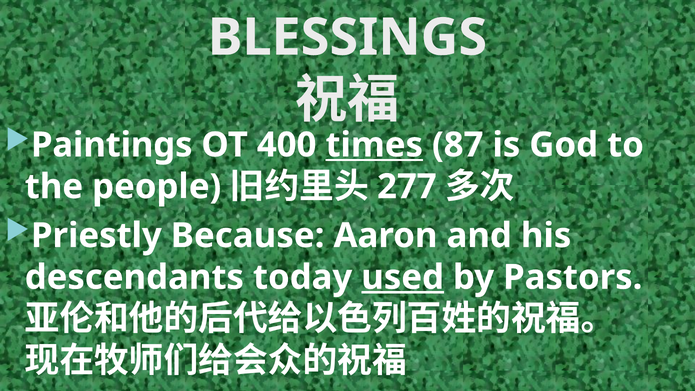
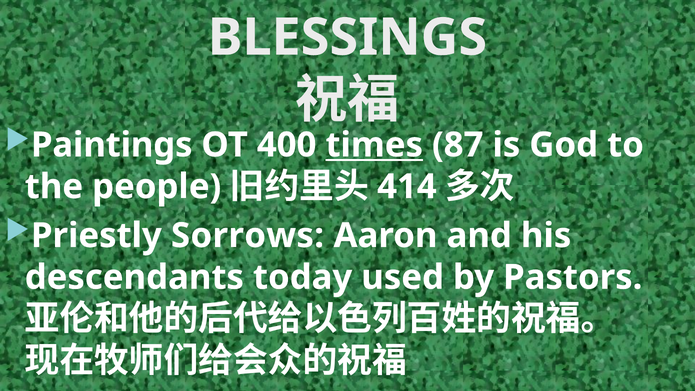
277: 277 -> 414 (407, 187)
Because: Because -> Sorrows (247, 236)
used underline: present -> none (403, 277)
